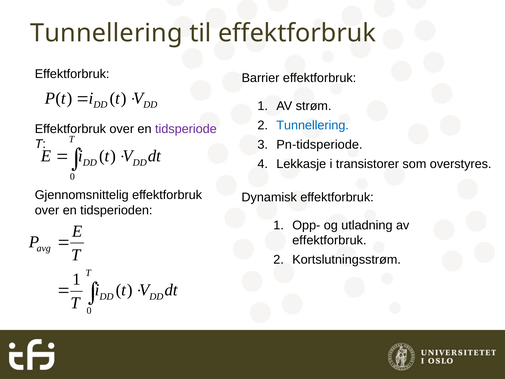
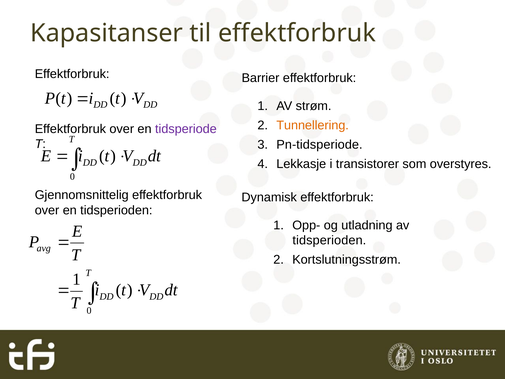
Tunnellering: Tunnellering -> Kapasitanser (107, 33)
Tunnellering colour: blue -> orange (313, 125)
effektforbruk: effektforbruk -> tidsperioden (329, 240)
